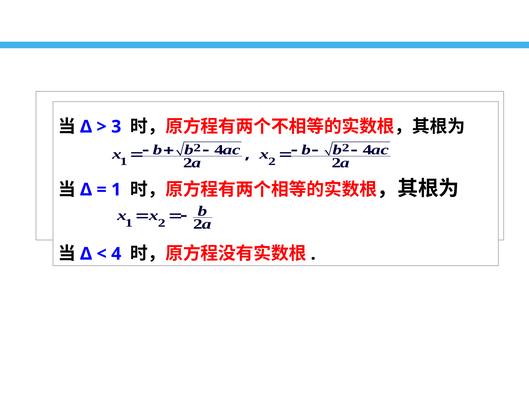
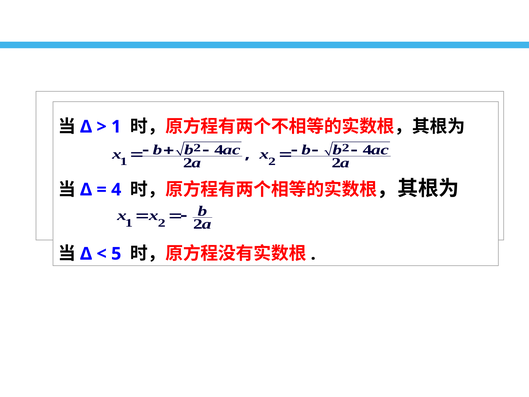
3: 3 -> 1 (116, 127)
1: 1 -> 4 (116, 190)
4: 4 -> 5 (116, 254)
